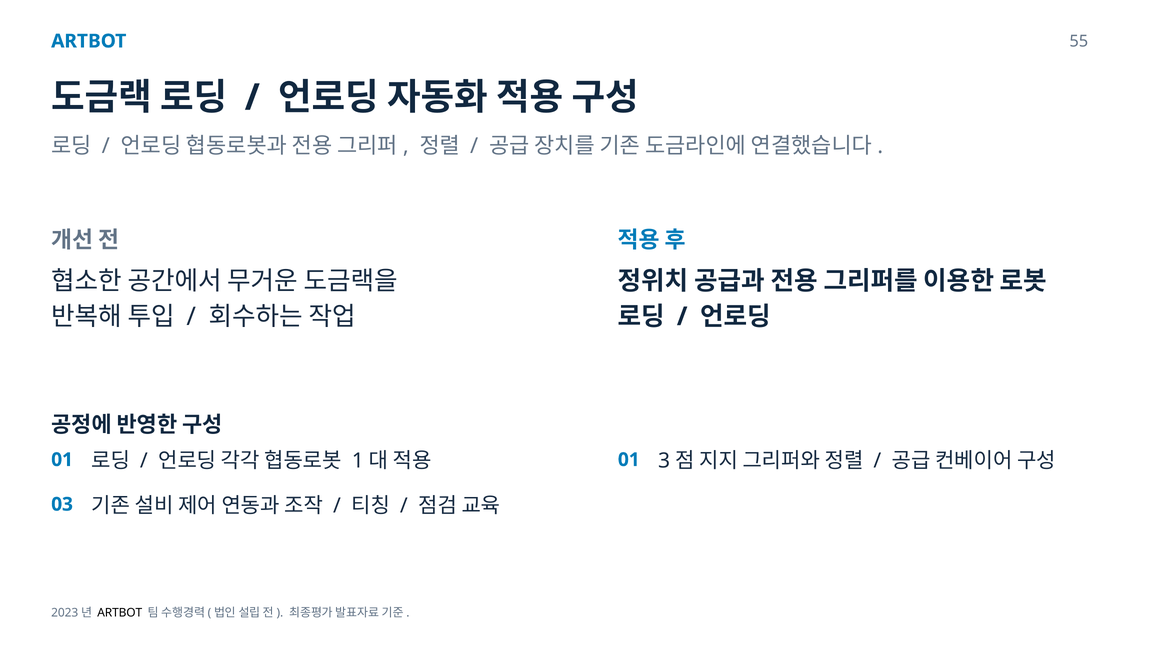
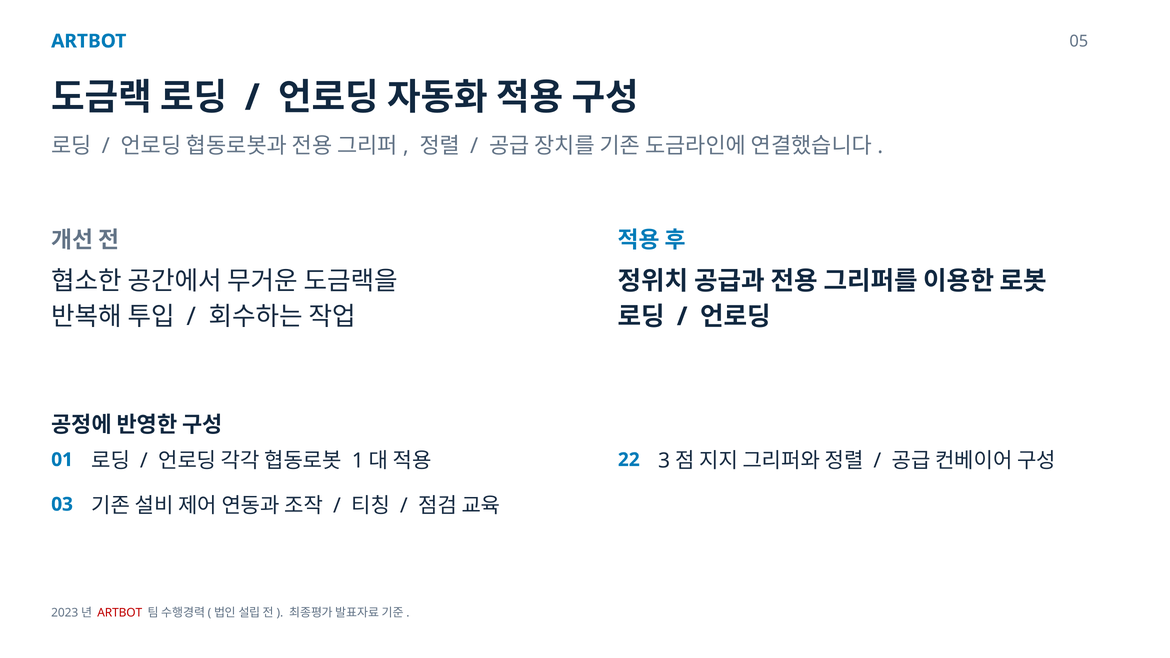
55: 55 -> 05 (1079, 41)
01: 01 -> 22 (629, 460)
ARTBOT colour: black -> red (120, 613)
